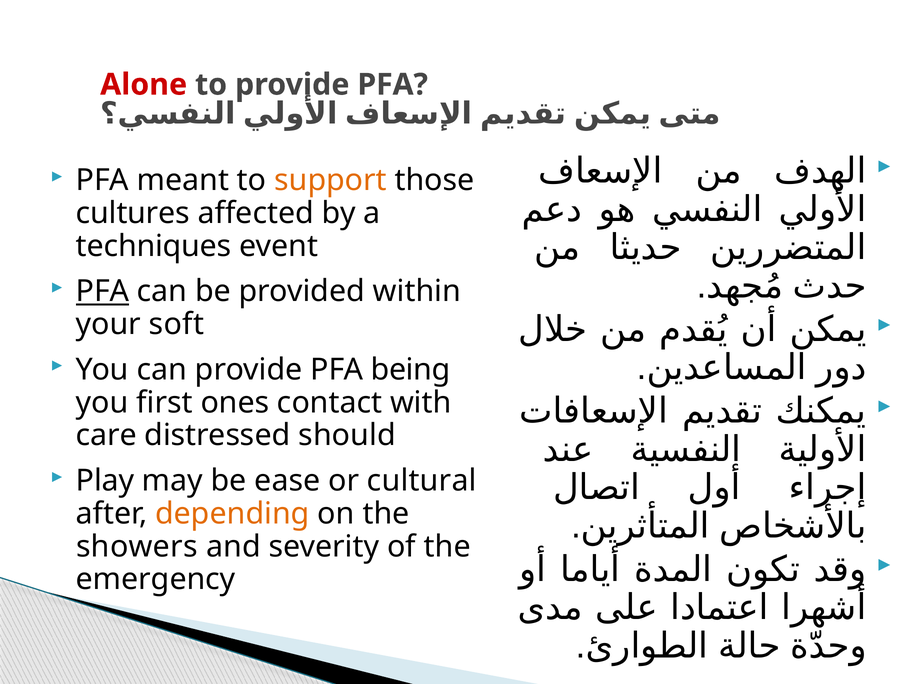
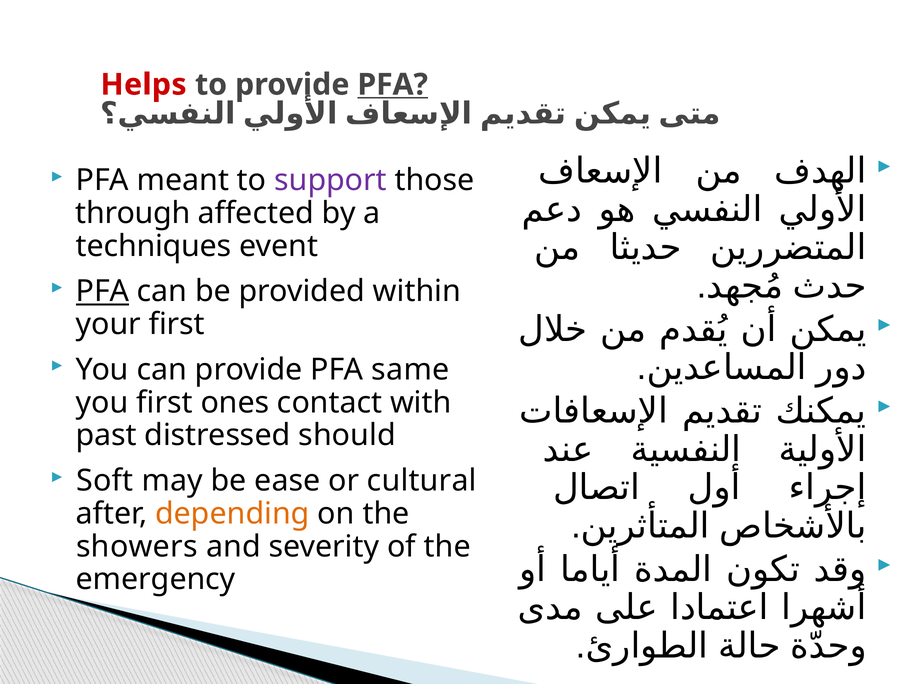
Alone: Alone -> Helps (144, 85)
PFA underline: none -> present (393, 85)
support colour: orange -> purple (331, 180)
cultures: cultures -> through (133, 213)
your soft: soft -> first (177, 324)
being: being -> same (410, 370)
care: care -> past (106, 435)
Play: Play -> Soft (105, 481)
